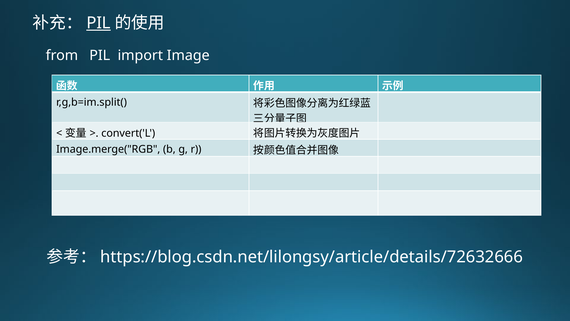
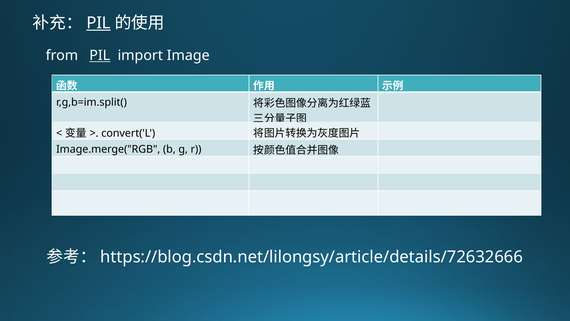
PIL underline: none -> present (100, 55)
